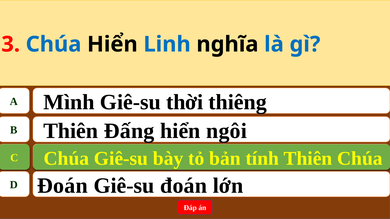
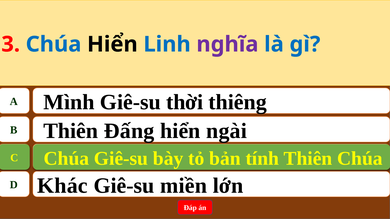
nghĩa colour: black -> purple (227, 44)
ngôi: ngôi -> ngài (227, 131)
D Đoán: Đoán -> Khác (62, 186)
Giê-su đoán: đoán -> miền (184, 186)
